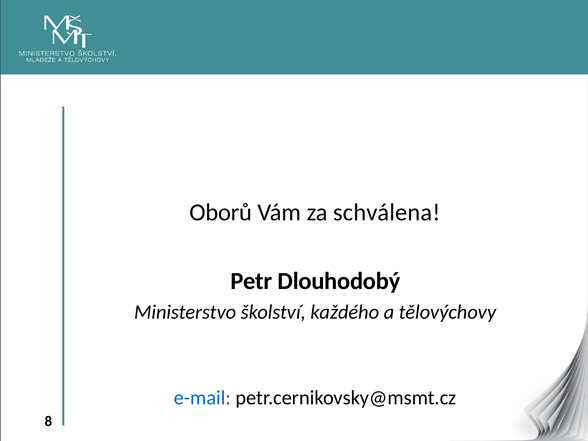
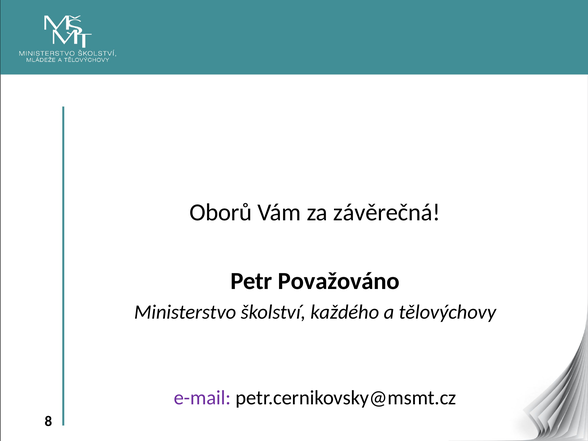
schválena: schválena -> závěrečná (387, 213)
Dlouhodobý: Dlouhodobý -> Považováno (339, 281)
e-mail colour: blue -> purple (202, 398)
